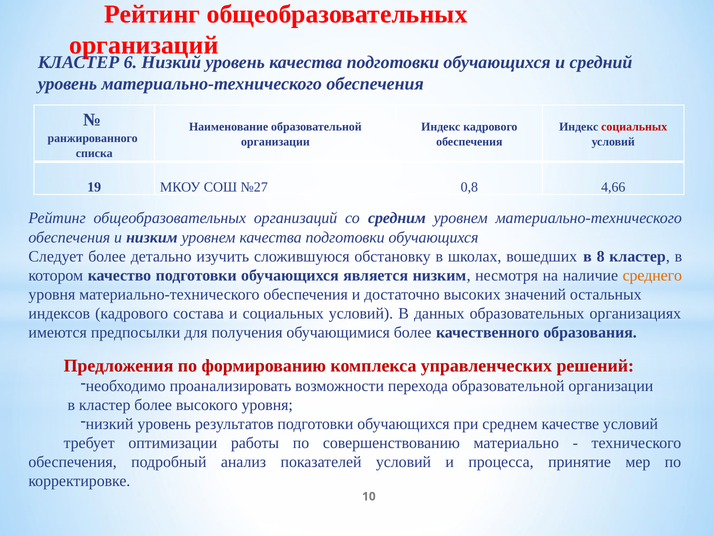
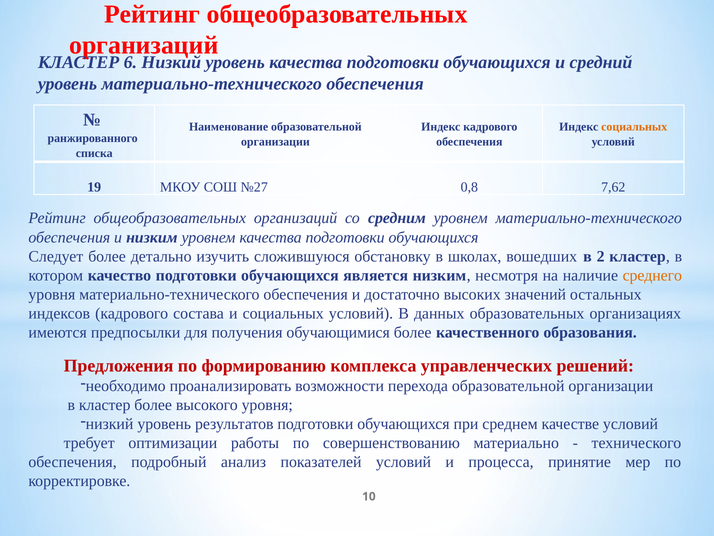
социальных colour: red -> orange (634, 127)
4,66: 4,66 -> 7,62 (613, 187)
8: 8 -> 2 (601, 256)
